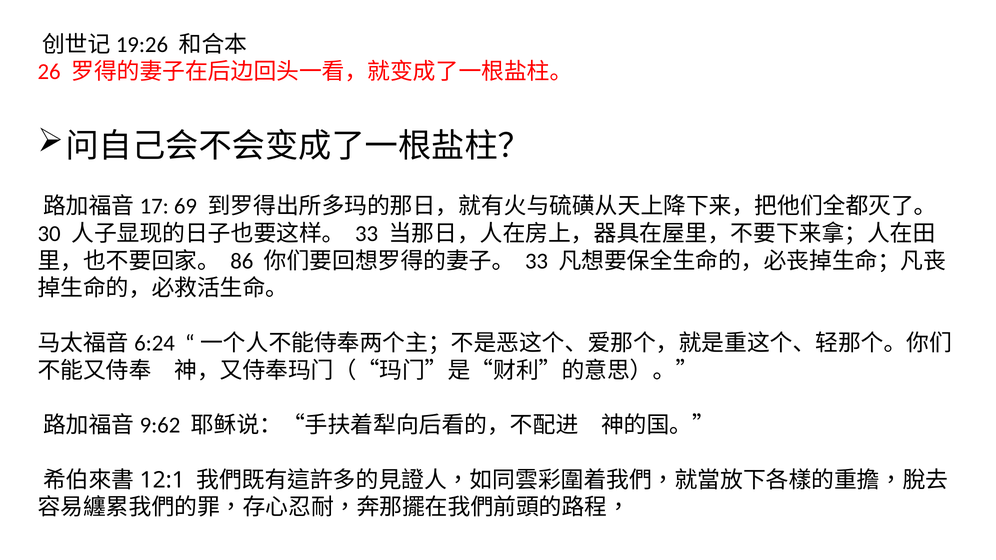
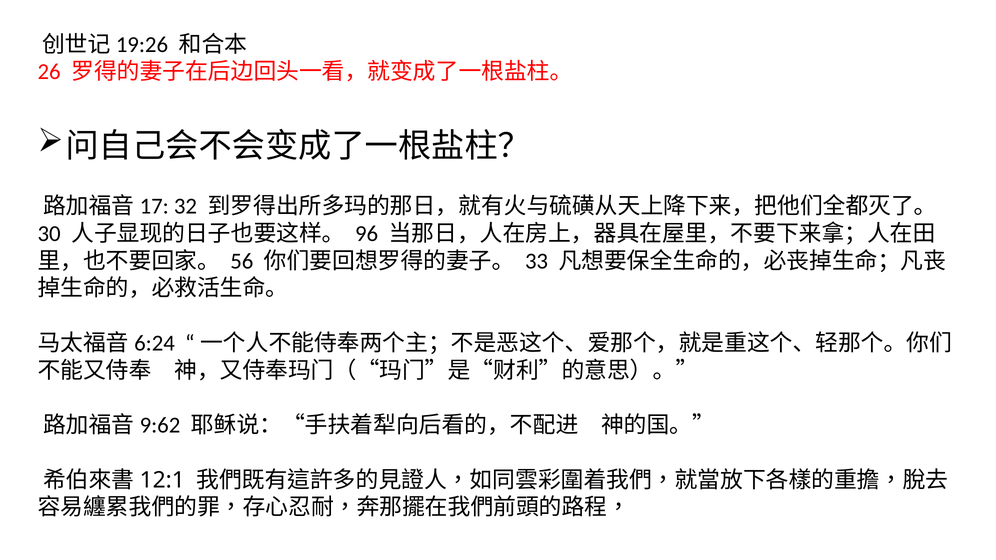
69: 69 -> 32 (185, 206)
33: 33 -> 96 (367, 234)
86: 86 -> 56 (242, 261)
